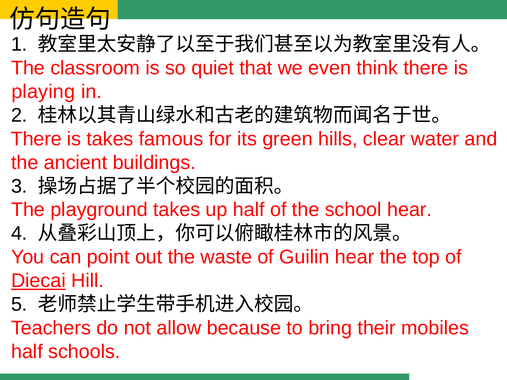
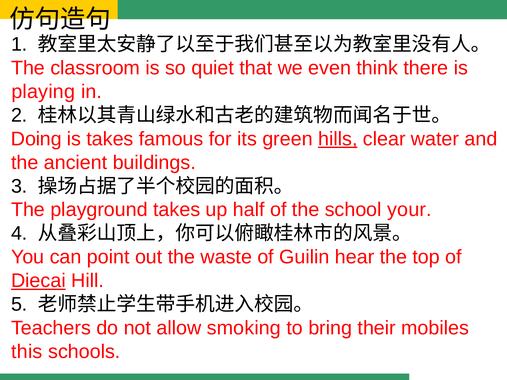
There: There -> Doing (36, 139)
hills underline: none -> present (338, 139)
school hear: hear -> your (409, 210)
because: because -> smoking (244, 328)
half: half -> this (27, 352)
